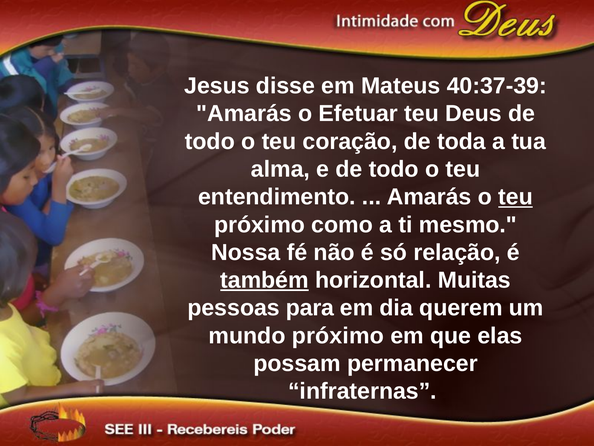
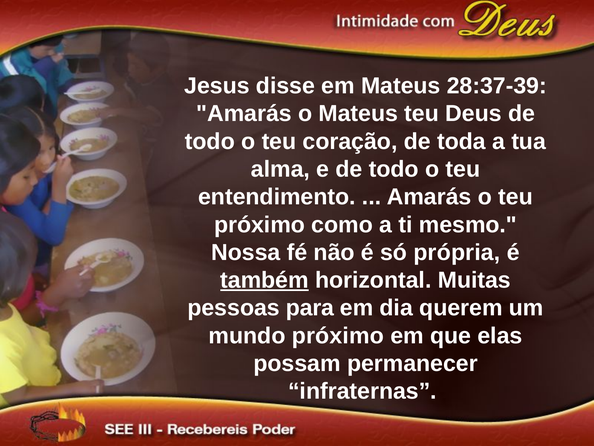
40:37-39: 40:37-39 -> 28:37-39 (497, 86)
o Efetuar: Efetuar -> Mateus (358, 114)
teu underline: present -> none (515, 197)
relação: relação -> própria (457, 252)
